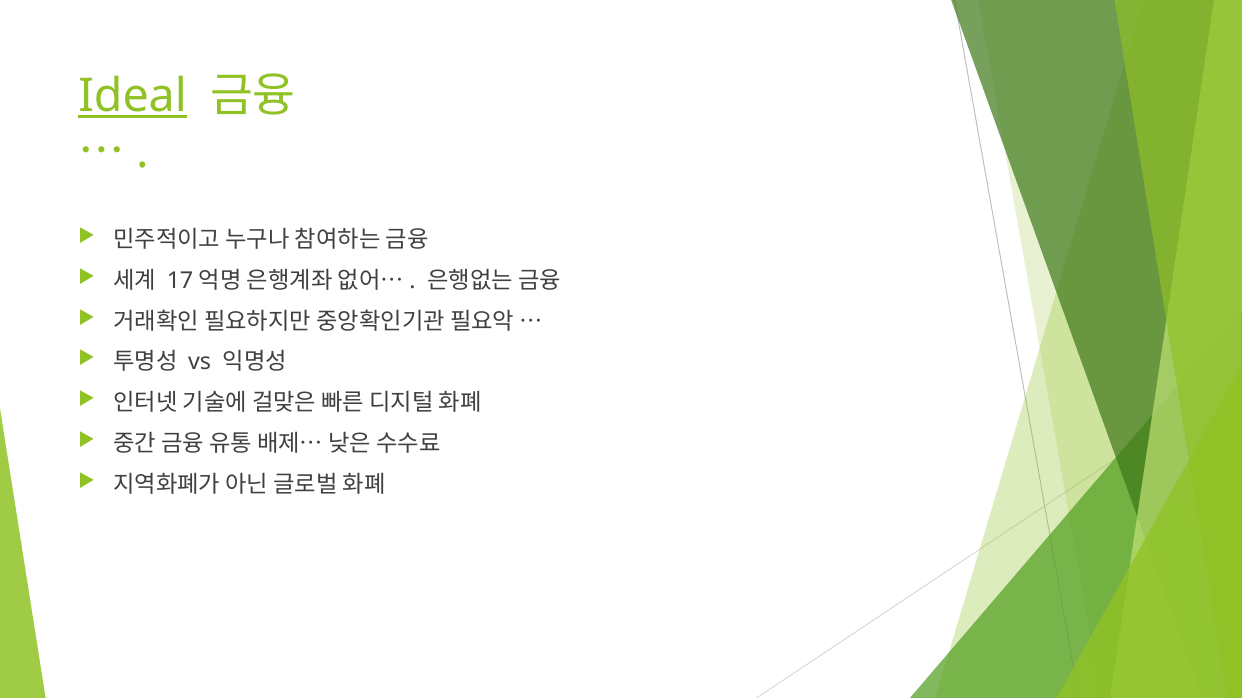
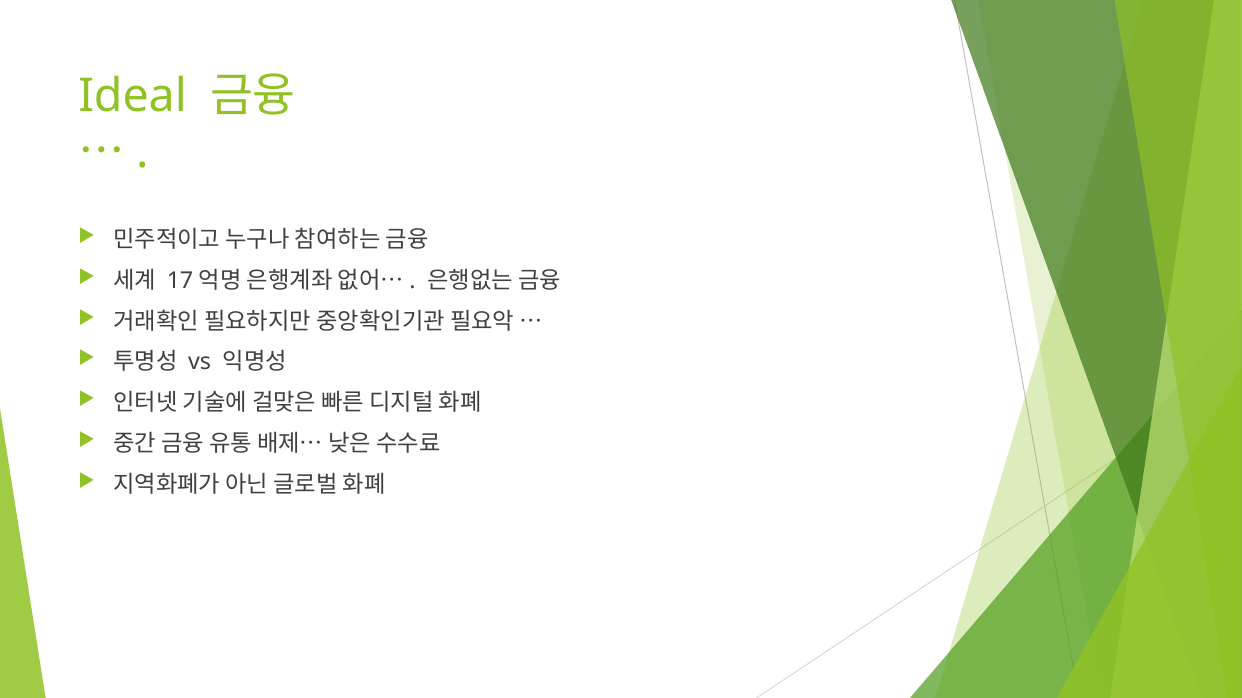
Ideal underline: present -> none (133, 97)
